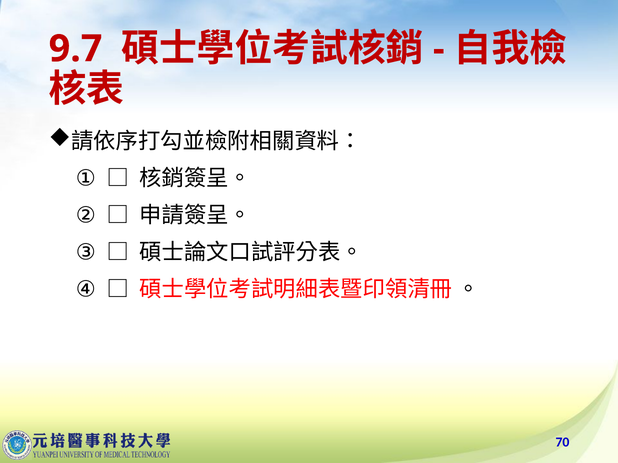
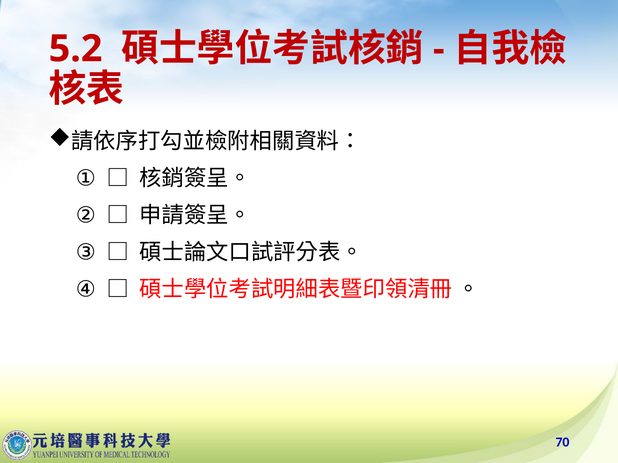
9.7: 9.7 -> 5.2 (76, 49)
